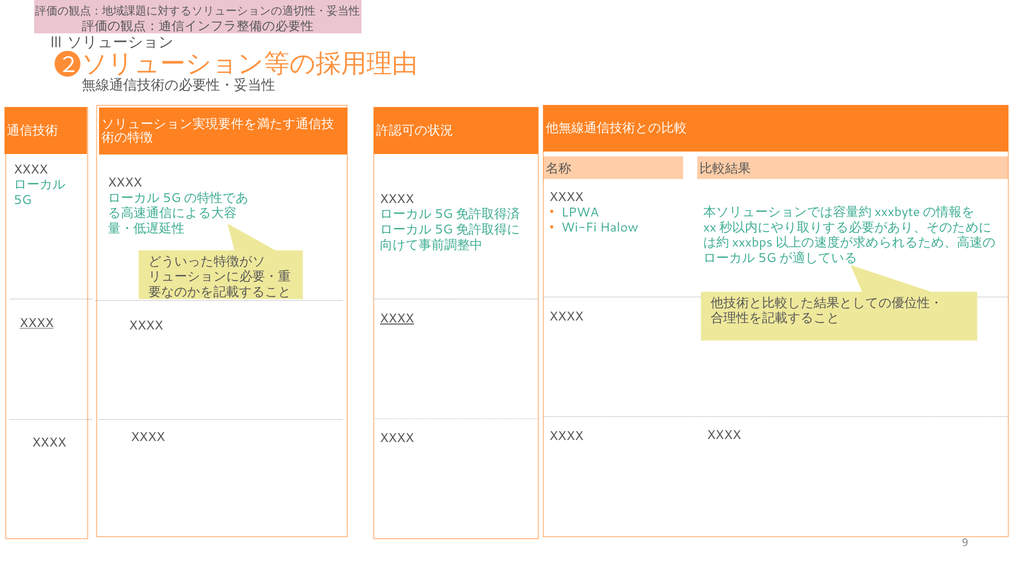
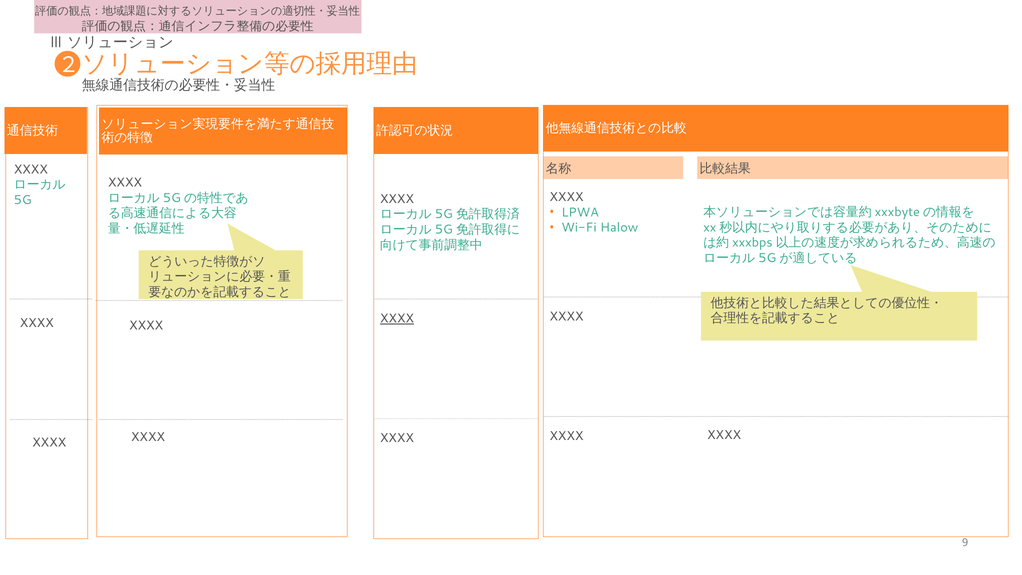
XXXX underline: present -> none (37, 323)
